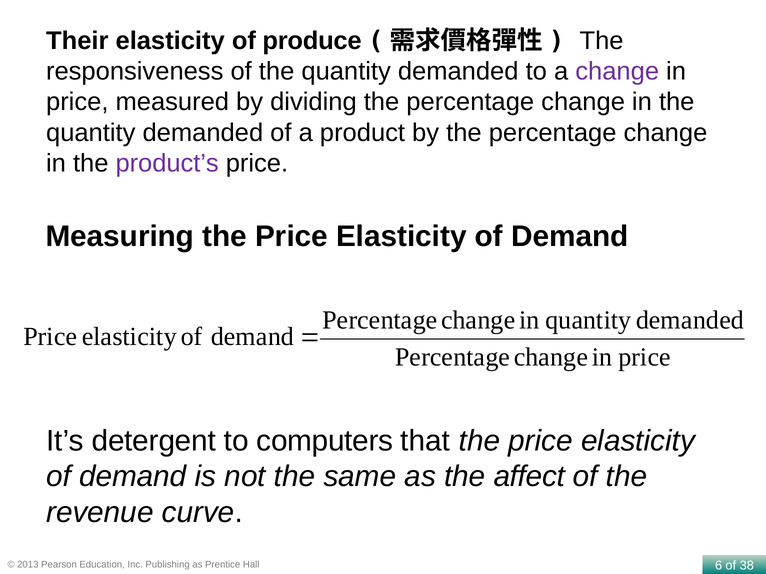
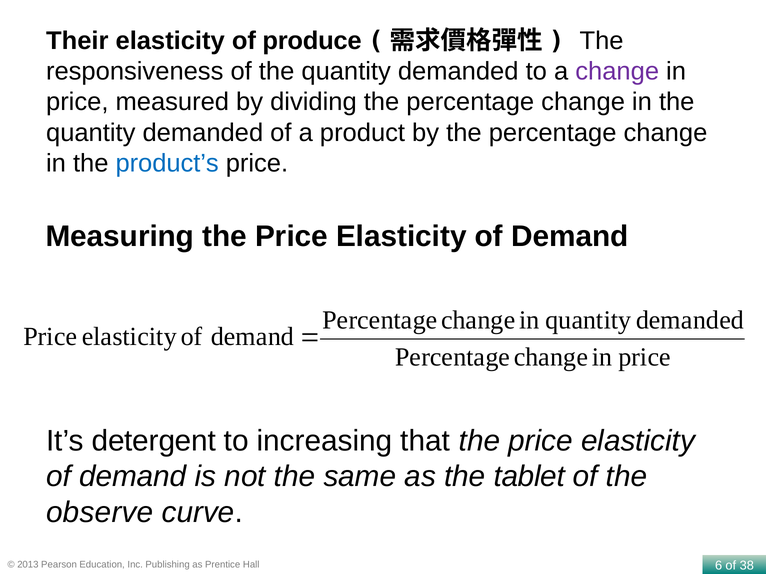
product’s colour: purple -> blue (167, 163)
computers: computers -> increasing (325, 441)
affect: affect -> tablet (529, 477)
revenue: revenue -> observe (100, 513)
